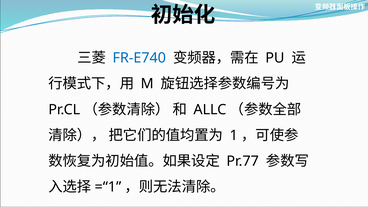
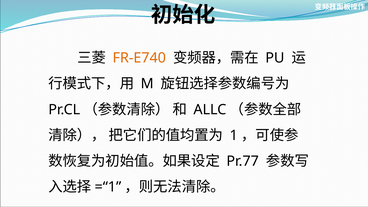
FR-E740 colour: blue -> orange (139, 58)
